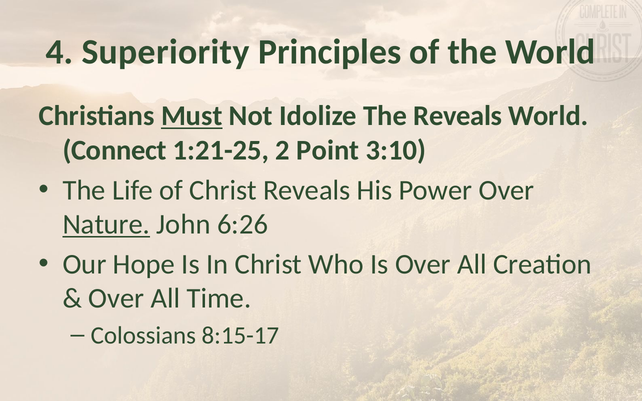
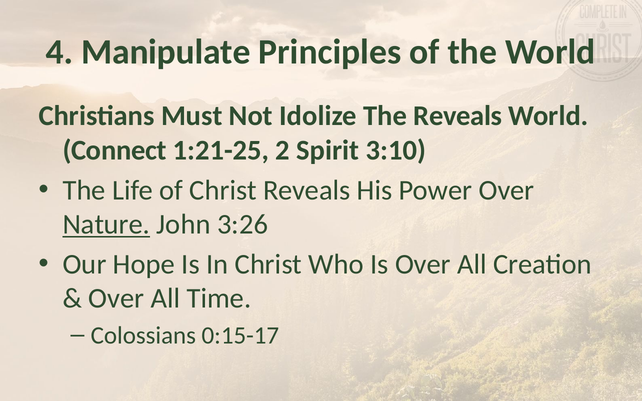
Superiority: Superiority -> Manipulate (166, 52)
Must underline: present -> none (192, 116)
Point: Point -> Spirit (328, 150)
6:26: 6:26 -> 3:26 (243, 225)
8:15-17: 8:15-17 -> 0:15-17 (240, 336)
